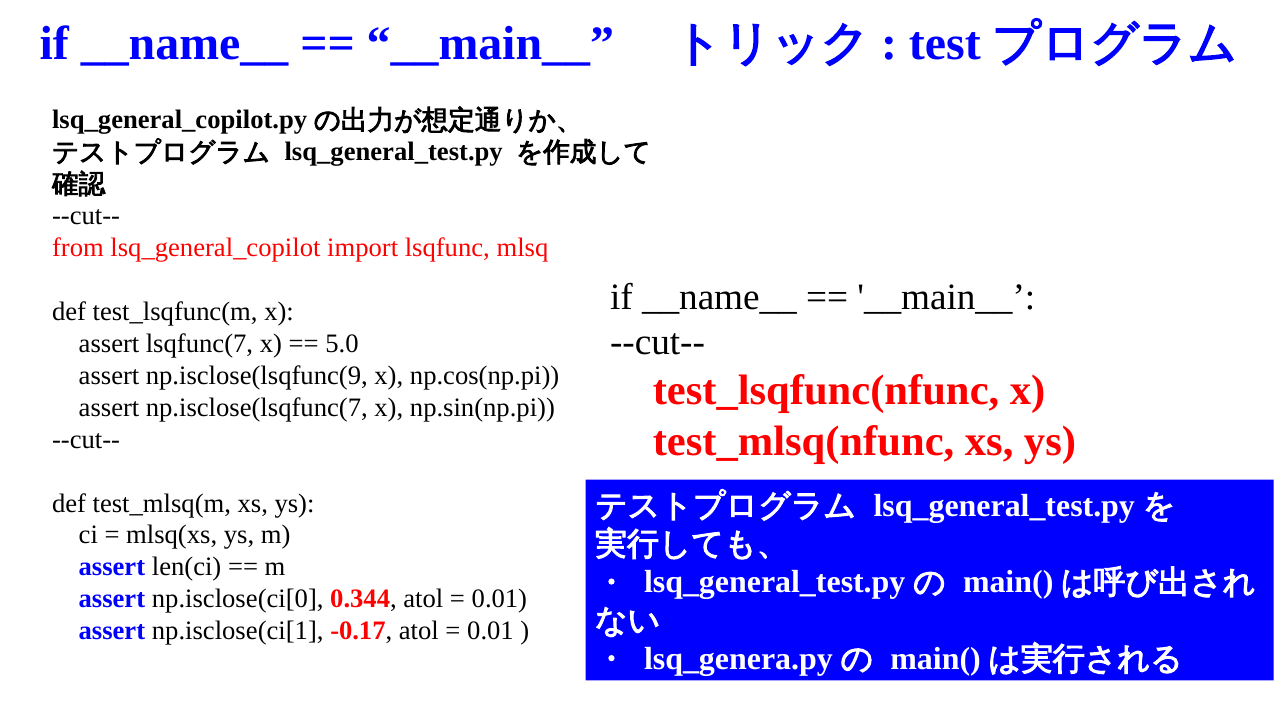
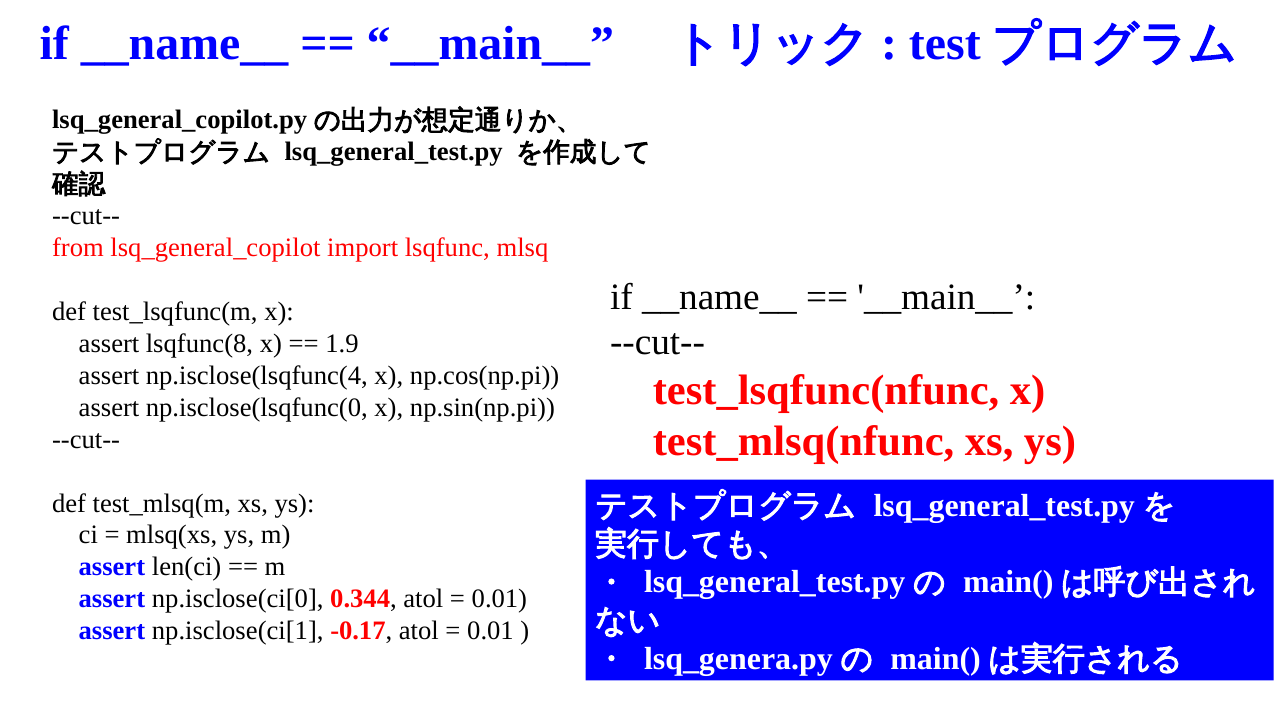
lsqfunc(7: lsqfunc(7 -> lsqfunc(8 (199, 344)
5.0: 5.0 -> 1.9 (342, 344)
np.isclose(lsqfunc(9: np.isclose(lsqfunc(9 -> np.isclose(lsqfunc(4 (257, 376)
np.isclose(lsqfunc(7: np.isclose(lsqfunc(7 -> np.isclose(lsqfunc(0 (257, 408)
